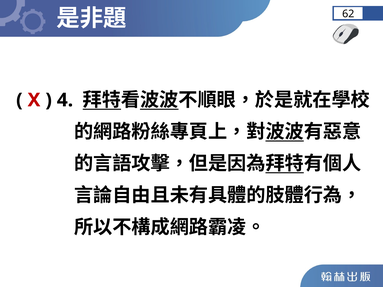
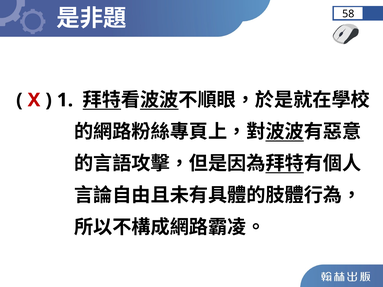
62: 62 -> 58 (348, 14)
4: 4 -> 1 (65, 100)
